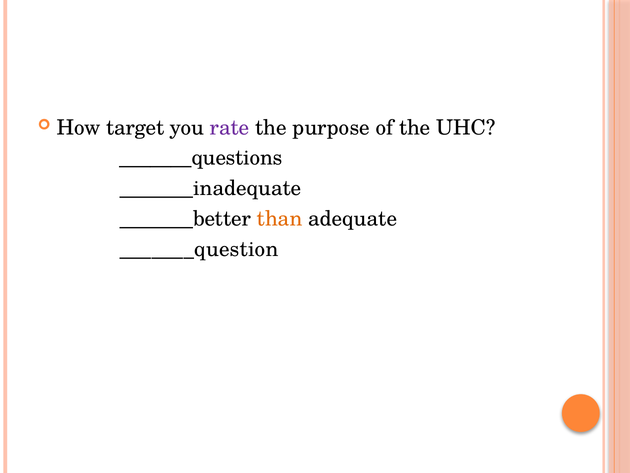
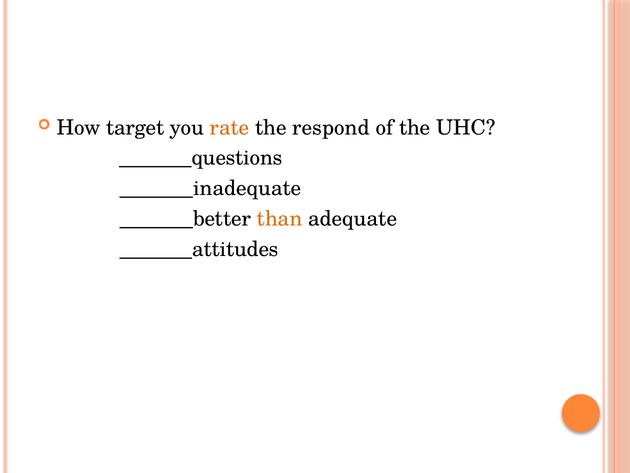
rate colour: purple -> orange (230, 127)
purpose: purpose -> respond (331, 127)
_______question: _______question -> _______attitudes (199, 249)
